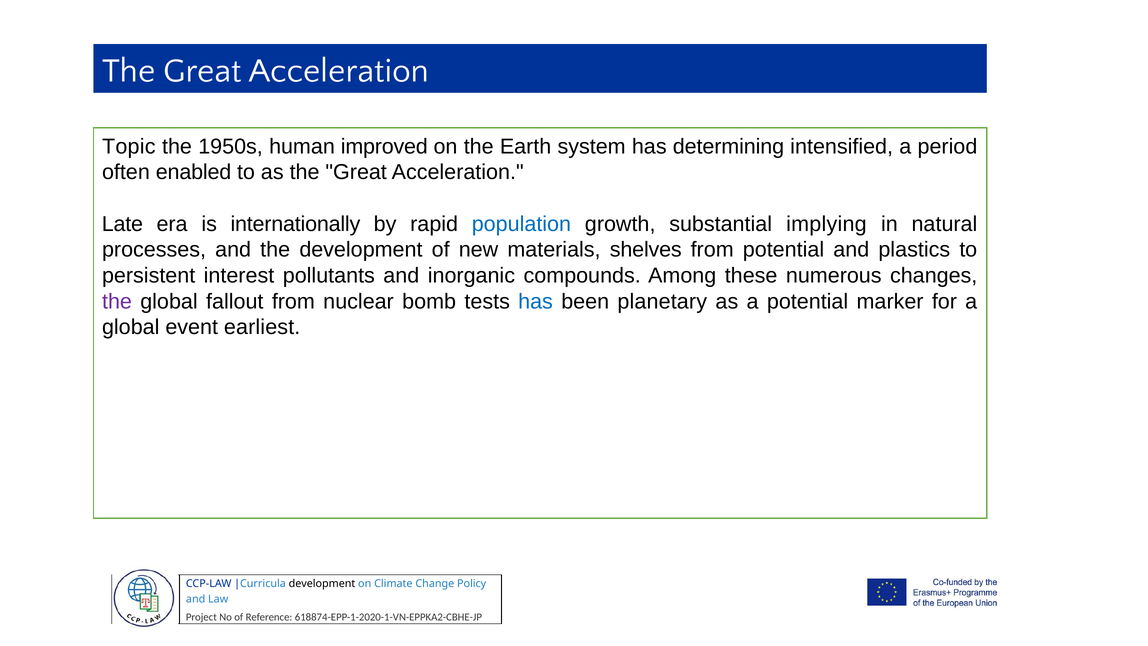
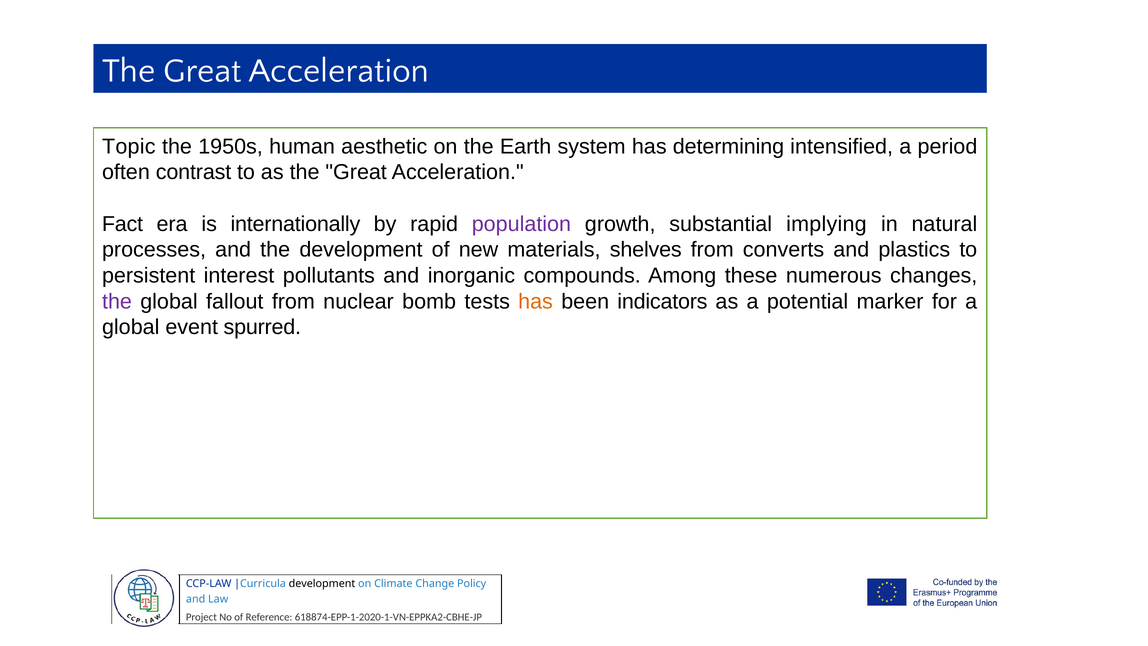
improved: improved -> aesthetic (384, 146)
enabled: enabled -> contrast (194, 172)
Late: Late -> Fact (122, 224)
population colour: blue -> purple (521, 224)
from potential: potential -> converts (783, 250)
has colour: blue -> orange (536, 301)
planetary: planetary -> indicators (662, 301)
earliest: earliest -> spurred (262, 327)
